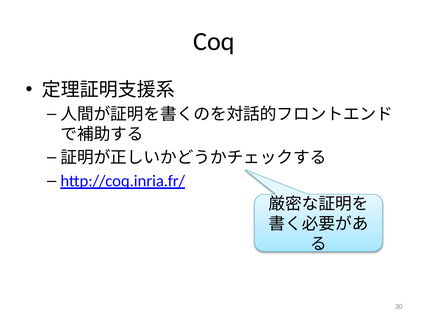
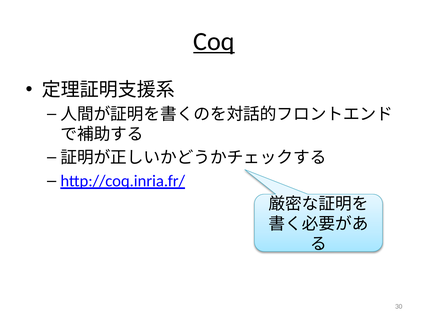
Coq underline: none -> present (214, 41)
